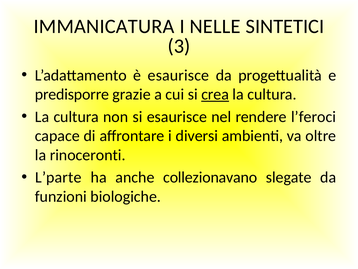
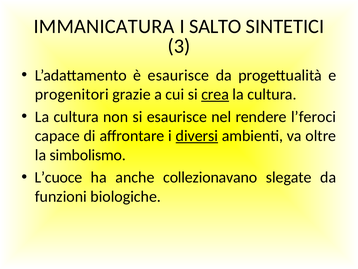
NELLE: NELLE -> SALTO (215, 26)
predisporre: predisporre -> progenitori (72, 94)
diversi underline: none -> present (197, 136)
rinoceronti: rinoceronti -> simbolismo (88, 155)
L’parte: L’parte -> L’cuoce (59, 177)
